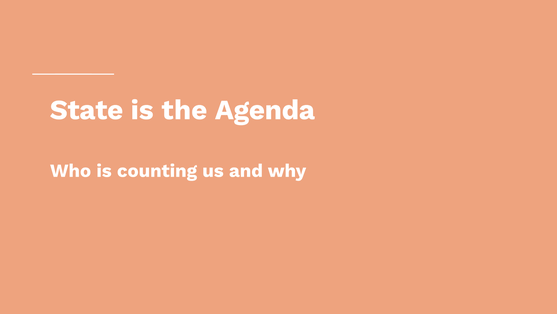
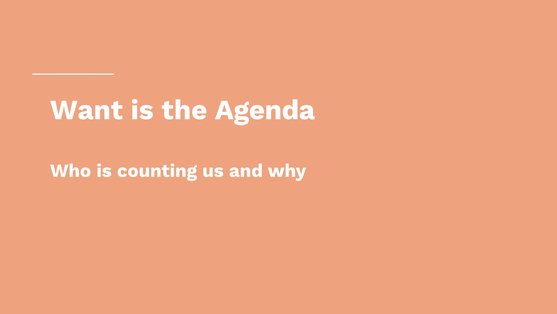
State: State -> Want (86, 110)
